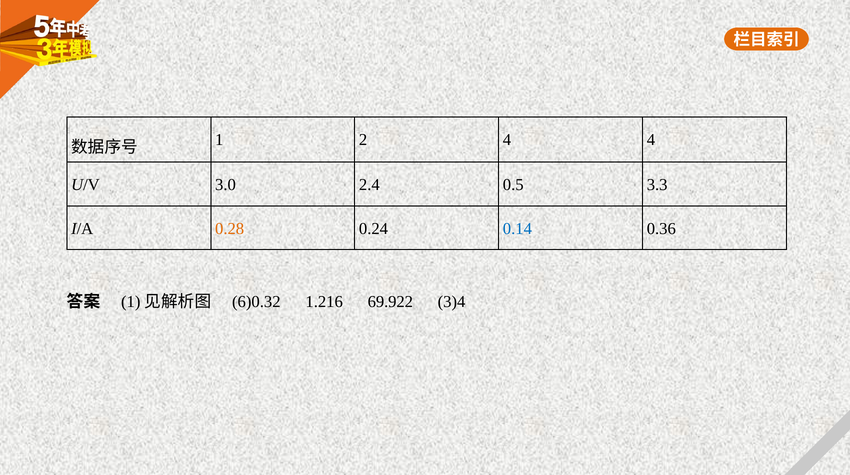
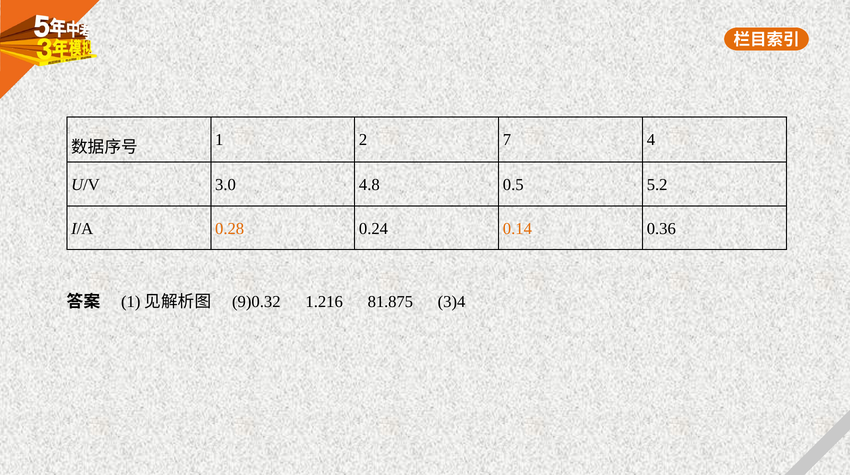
2 4: 4 -> 7 (507, 140)
2.4: 2.4 -> 4.8 (369, 185)
3.3: 3.3 -> 5.2 (657, 185)
0.14 colour: blue -> orange (517, 229)
6)0.32: 6)0.32 -> 9)0.32 (256, 302)
69.922: 69.922 -> 81.875 (390, 302)
